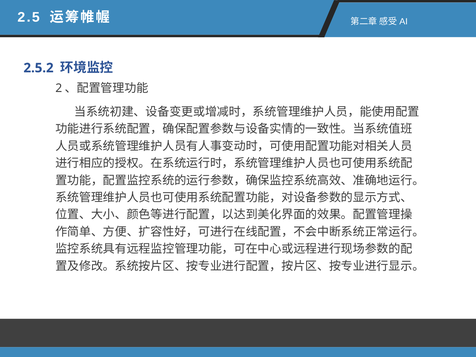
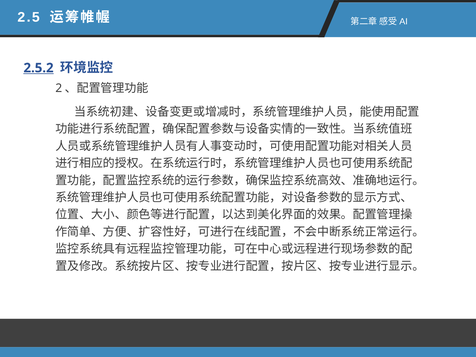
2.5.2 underline: none -> present (39, 68)
